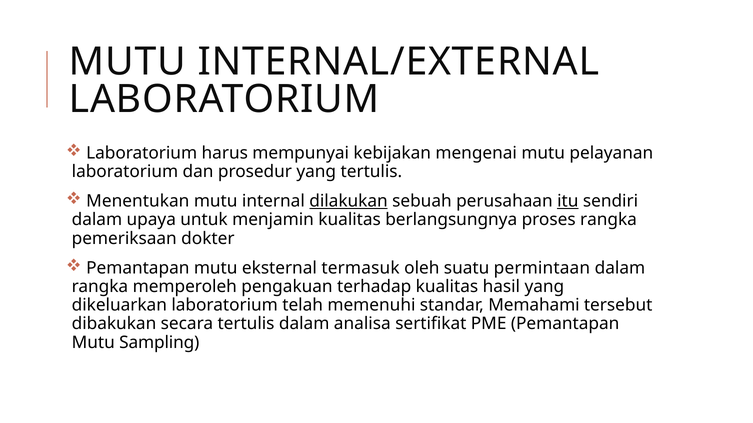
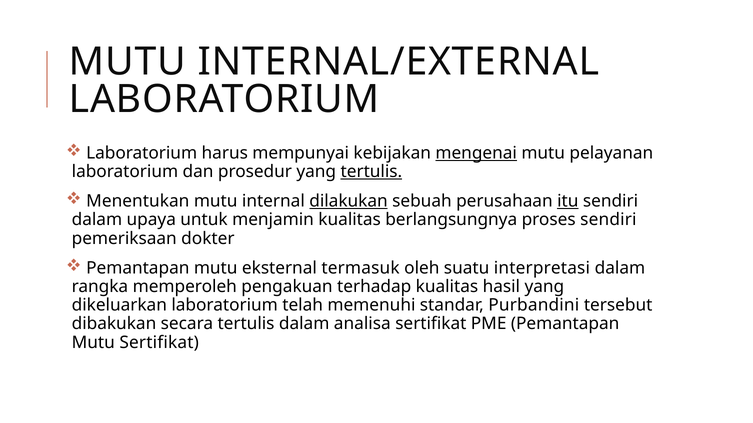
mengenai underline: none -> present (476, 153)
tertulis underline: none -> present (371, 172)
proses rangka: rangka -> sendiri (608, 220)
permintaan: permintaan -> interpretasi (542, 268)
Memahami: Memahami -> Purbandini (534, 306)
Mutu Sampling: Sampling -> Sertifikat (159, 343)
